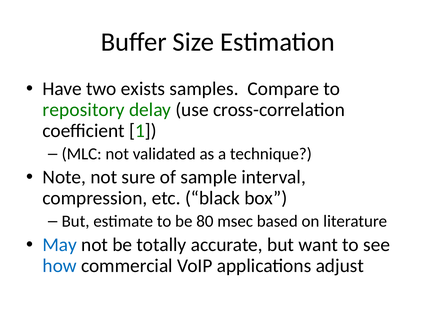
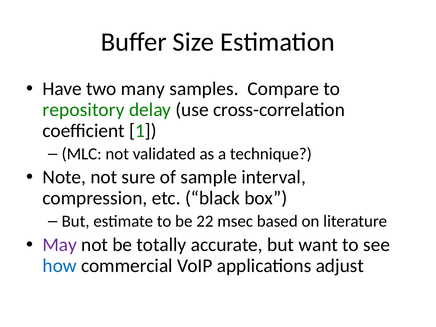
exists: exists -> many (143, 89)
80: 80 -> 22 (205, 221)
May colour: blue -> purple (60, 245)
